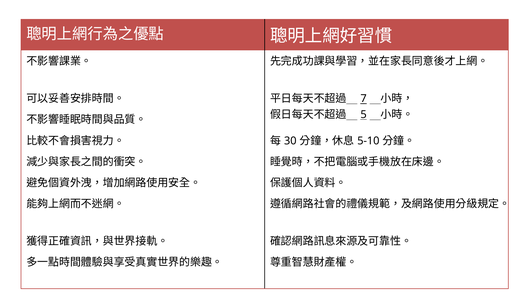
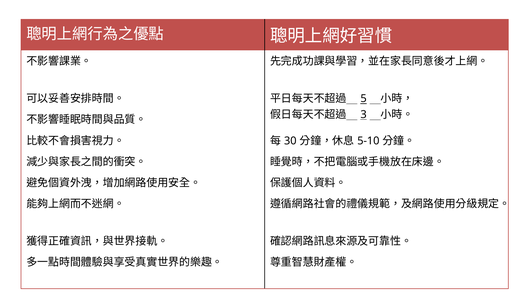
7: 7 -> 5 (364, 99)
5: 5 -> 3 (364, 114)
